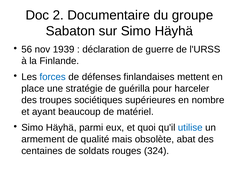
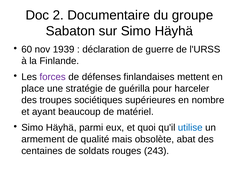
56: 56 -> 60 (27, 49)
forces colour: blue -> purple (53, 77)
324: 324 -> 243 (157, 150)
